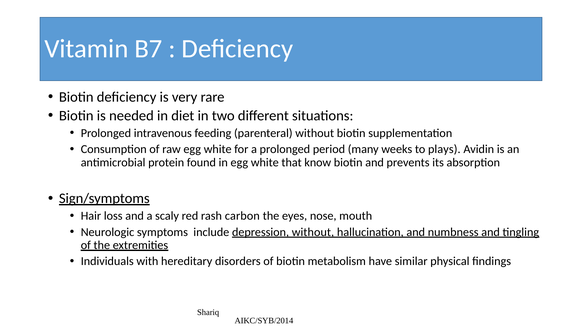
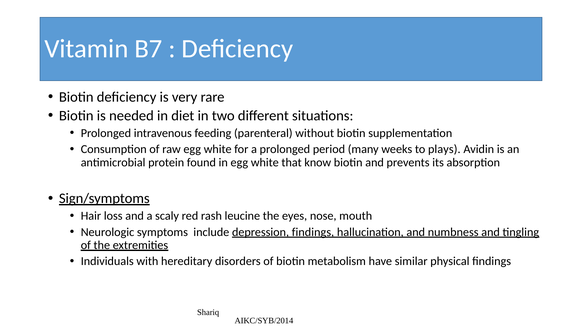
carbon: carbon -> leucine (242, 216)
depression without: without -> findings (313, 232)
